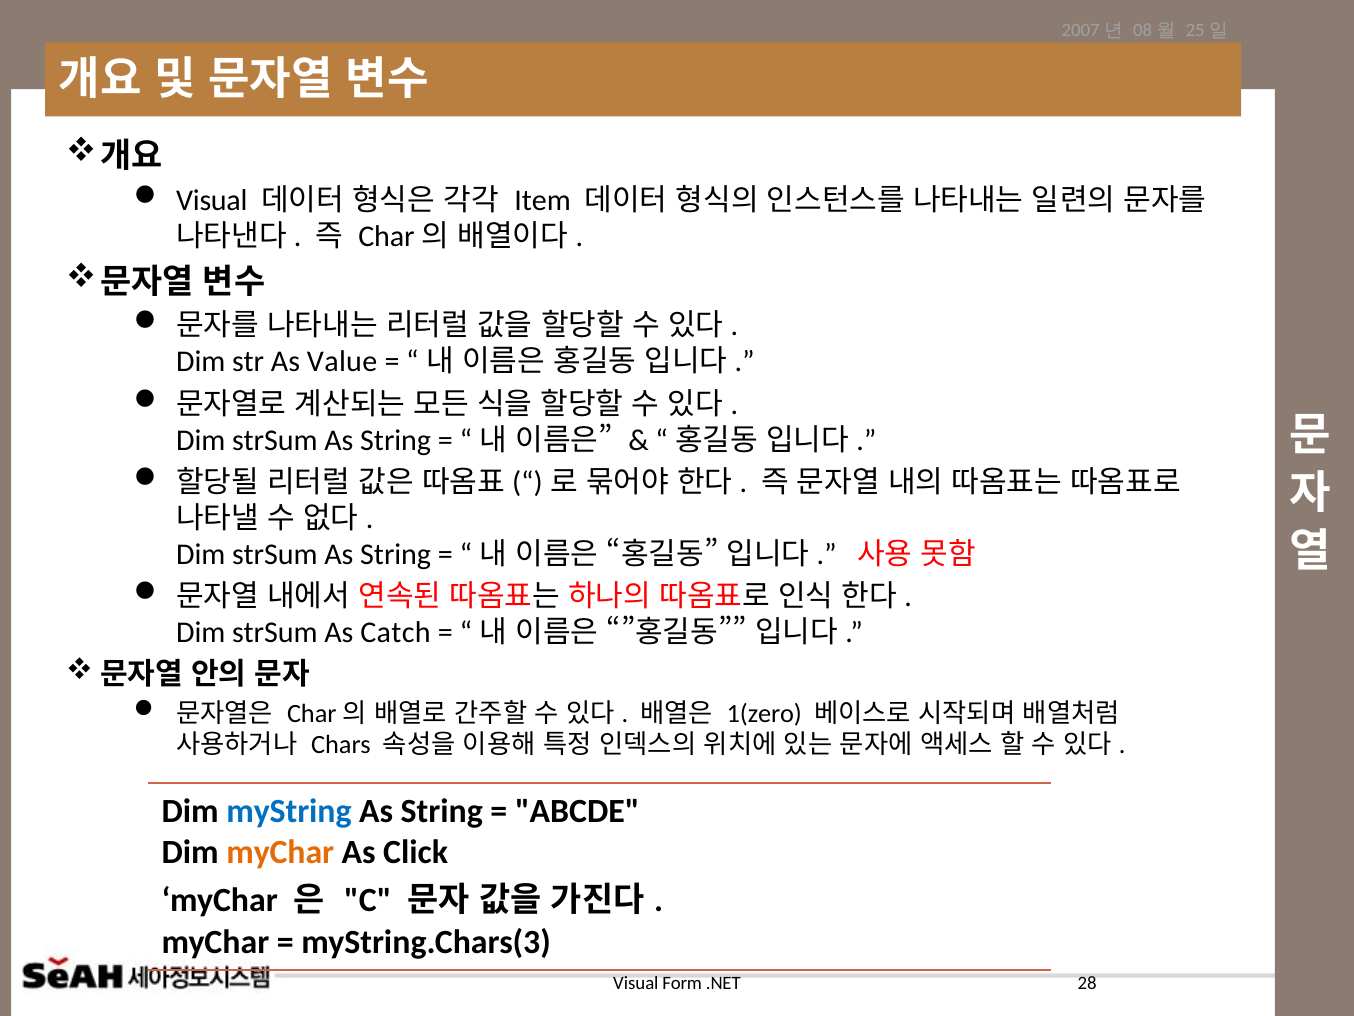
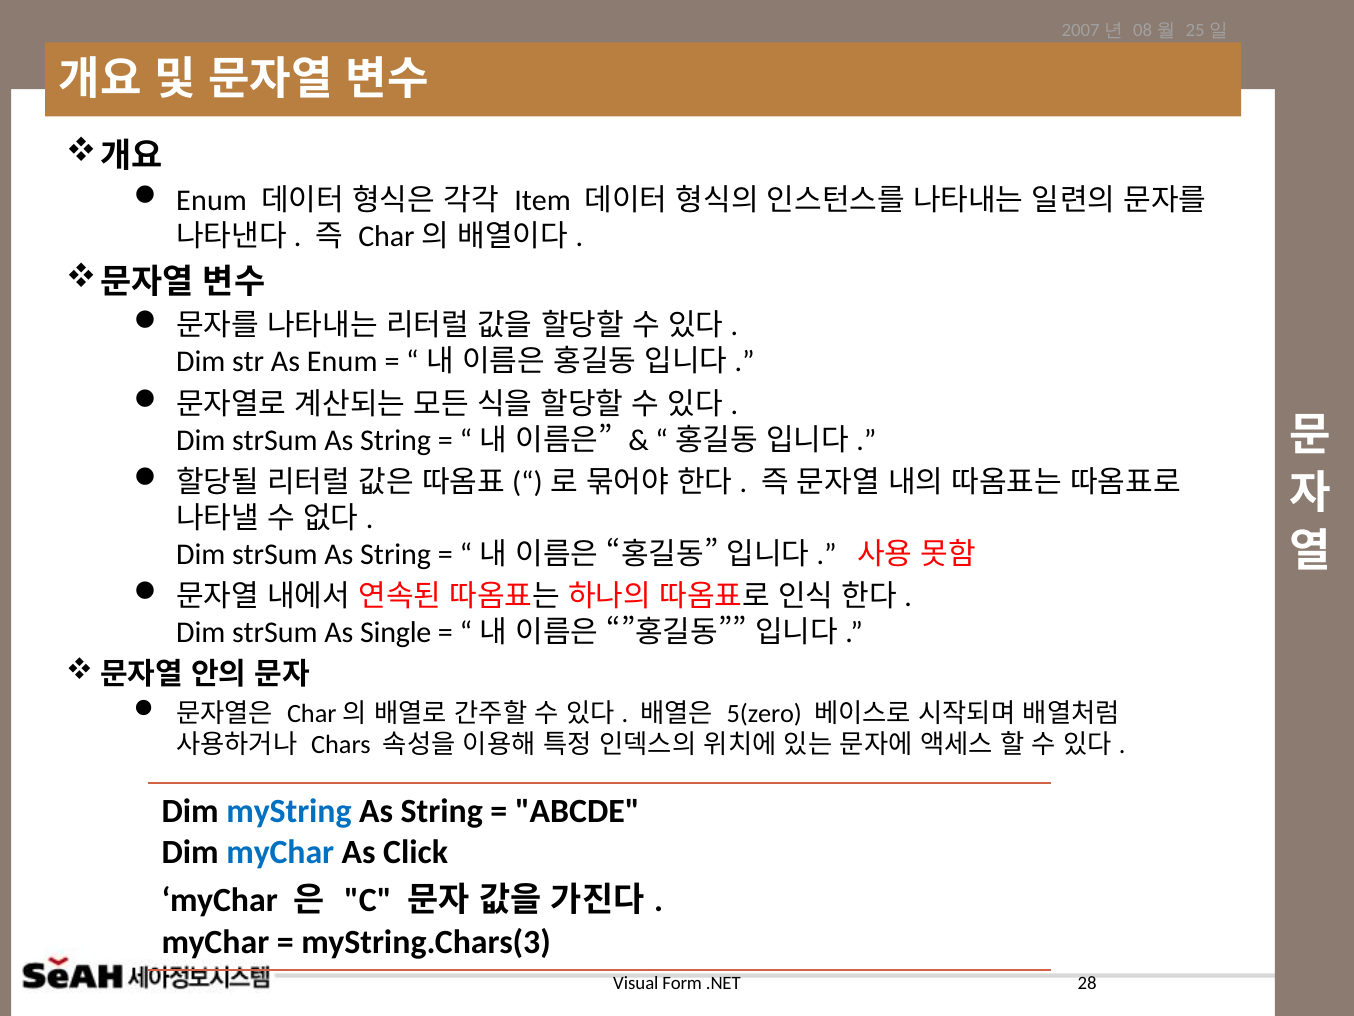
Visual: Visual -> Enum (212, 200)
As Value: Value -> Enum (342, 362)
Catch: Catch -> Single (396, 632)
1(zero: 1(zero -> 5(zero (764, 713)
myChar colour: orange -> blue (280, 852)
